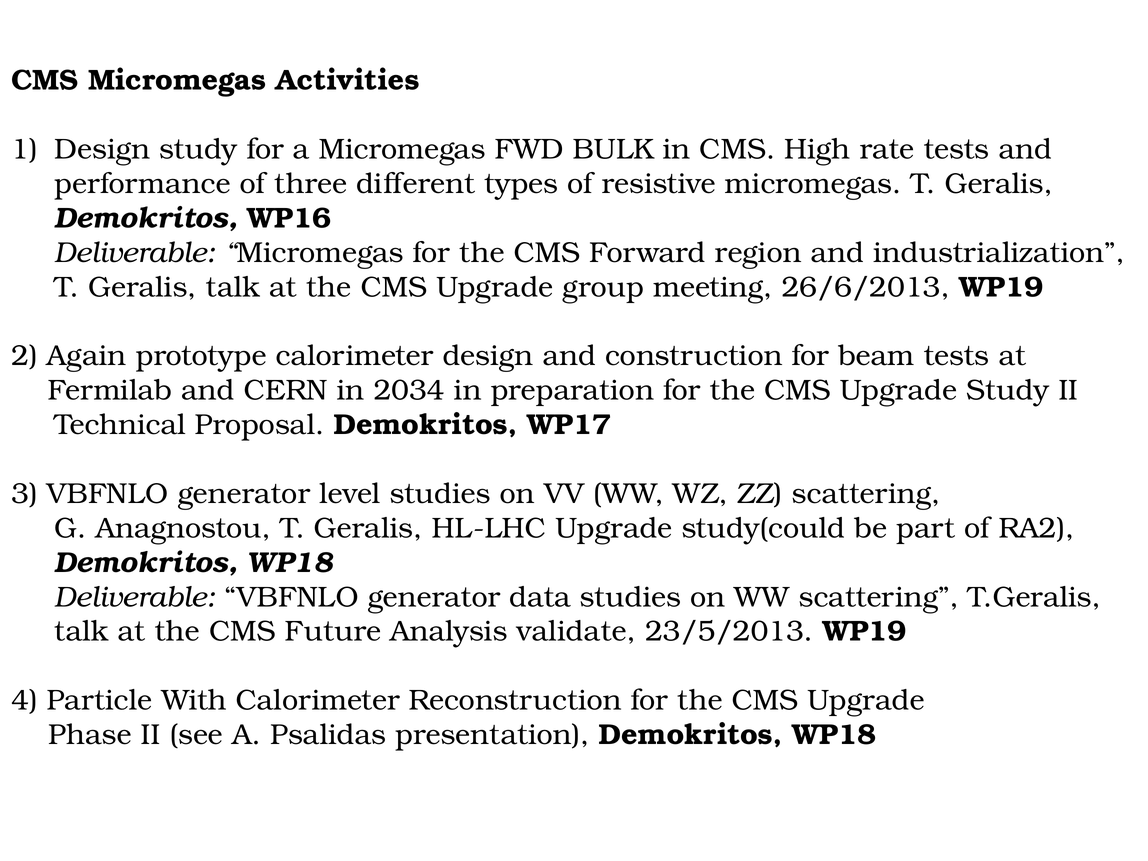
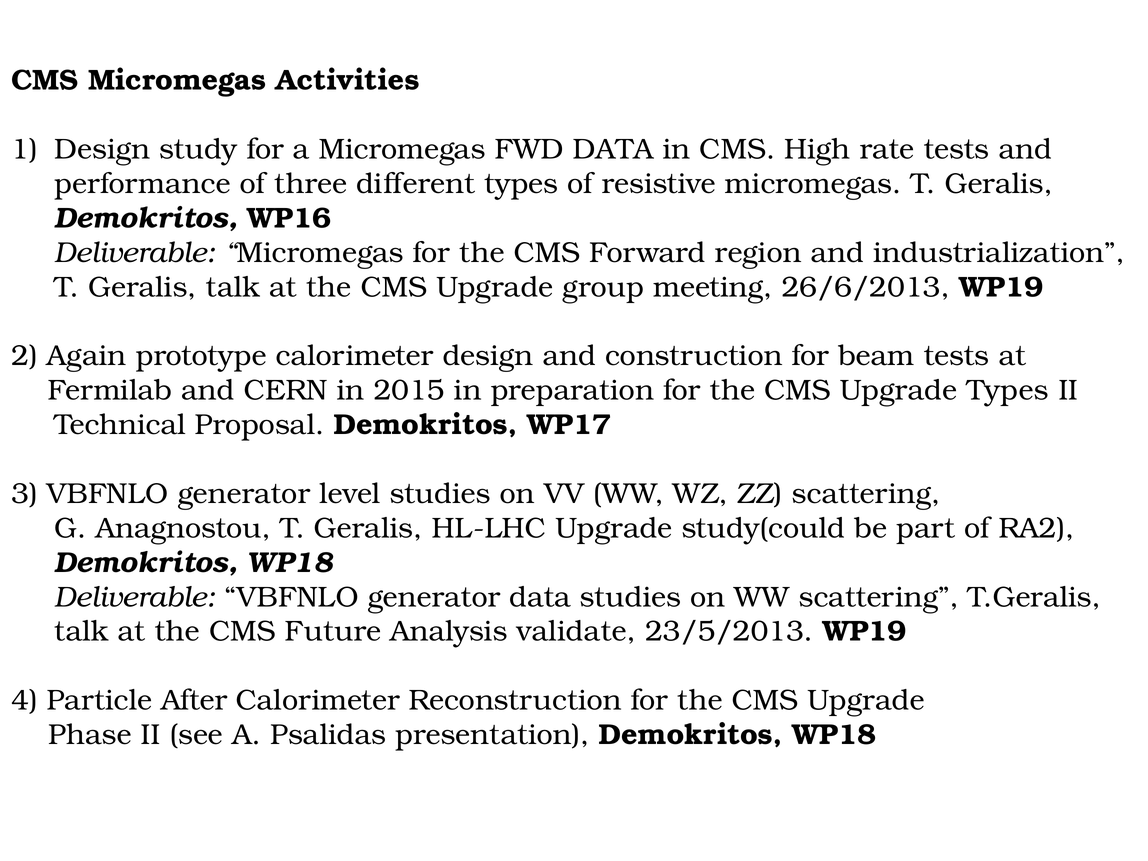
FWD BULK: BULK -> DATA (613, 149)
2034: 2034 -> 2015 (409, 390)
Upgrade Study: Study -> Types (1008, 390)
With: With -> After (194, 700)
